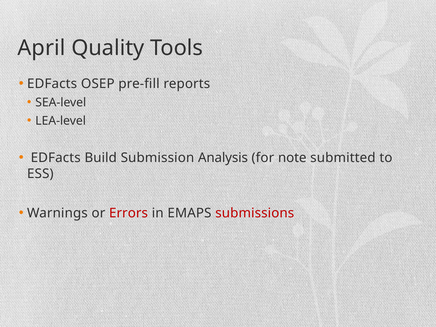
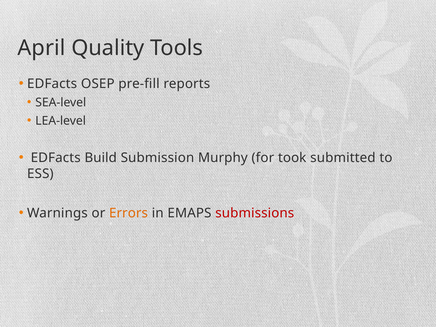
Analysis: Analysis -> Murphy (223, 158)
note: note -> took (292, 158)
Errors colour: red -> orange (128, 213)
